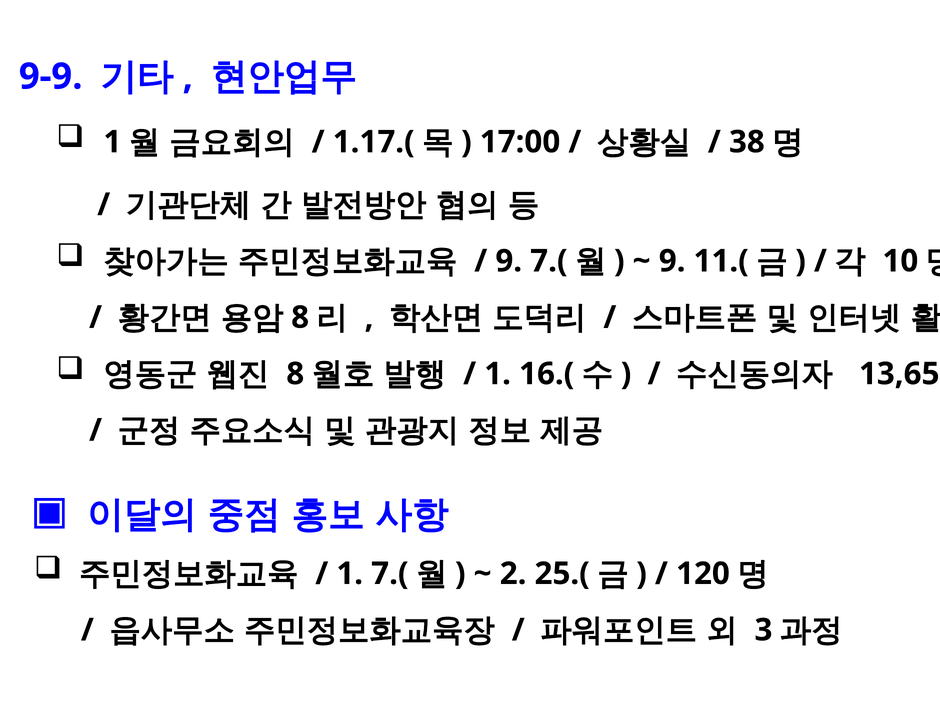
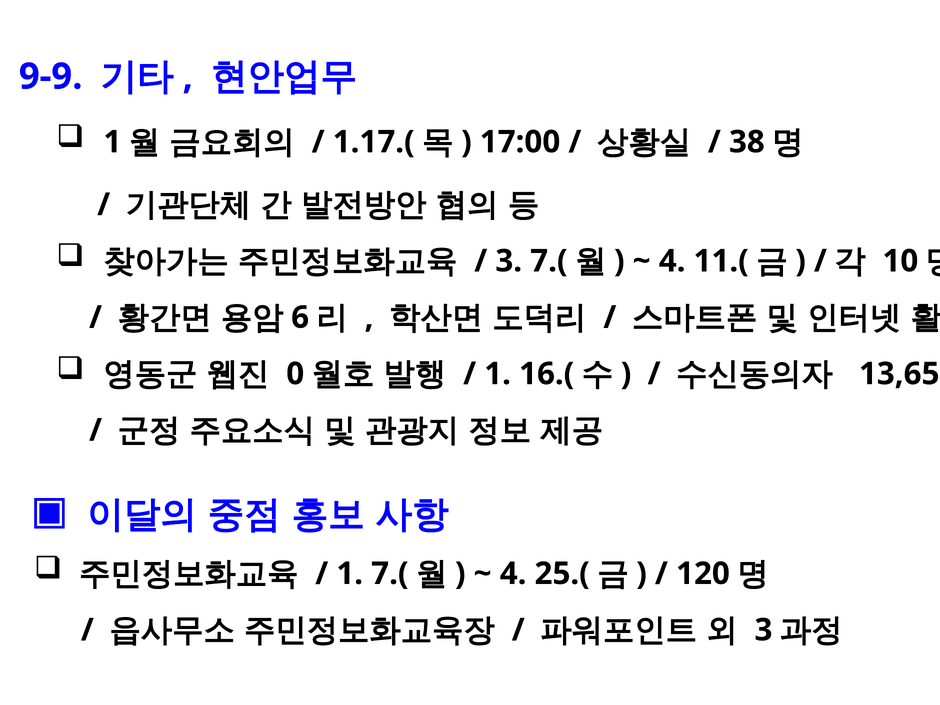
9: 9 -> 3 (509, 261)
9: 9 -> 4 (672, 261)
8: 8 -> 6 (300, 317)
8: 8 -> 0 (295, 374)
2: 2 -> 4 (513, 574)
